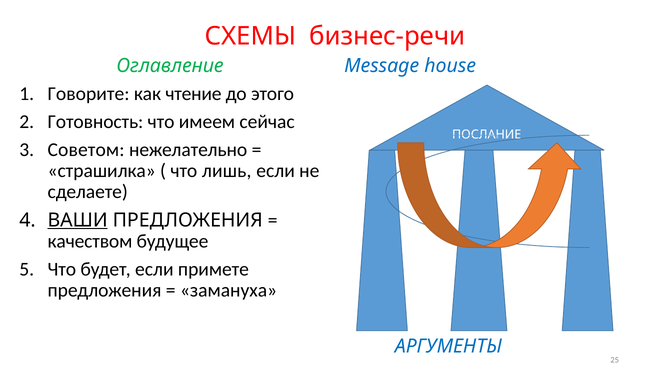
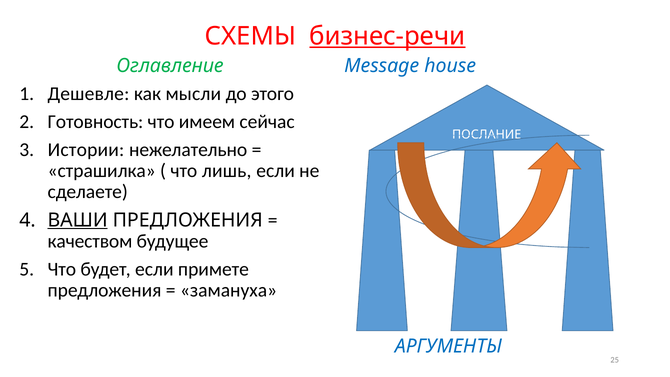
бизнес-речи underline: none -> present (387, 36)
Говорите: Говорите -> Дешевле (88, 94)
чтение: чтение -> мысли (193, 94)
Советом: Советом -> Истории (86, 150)
